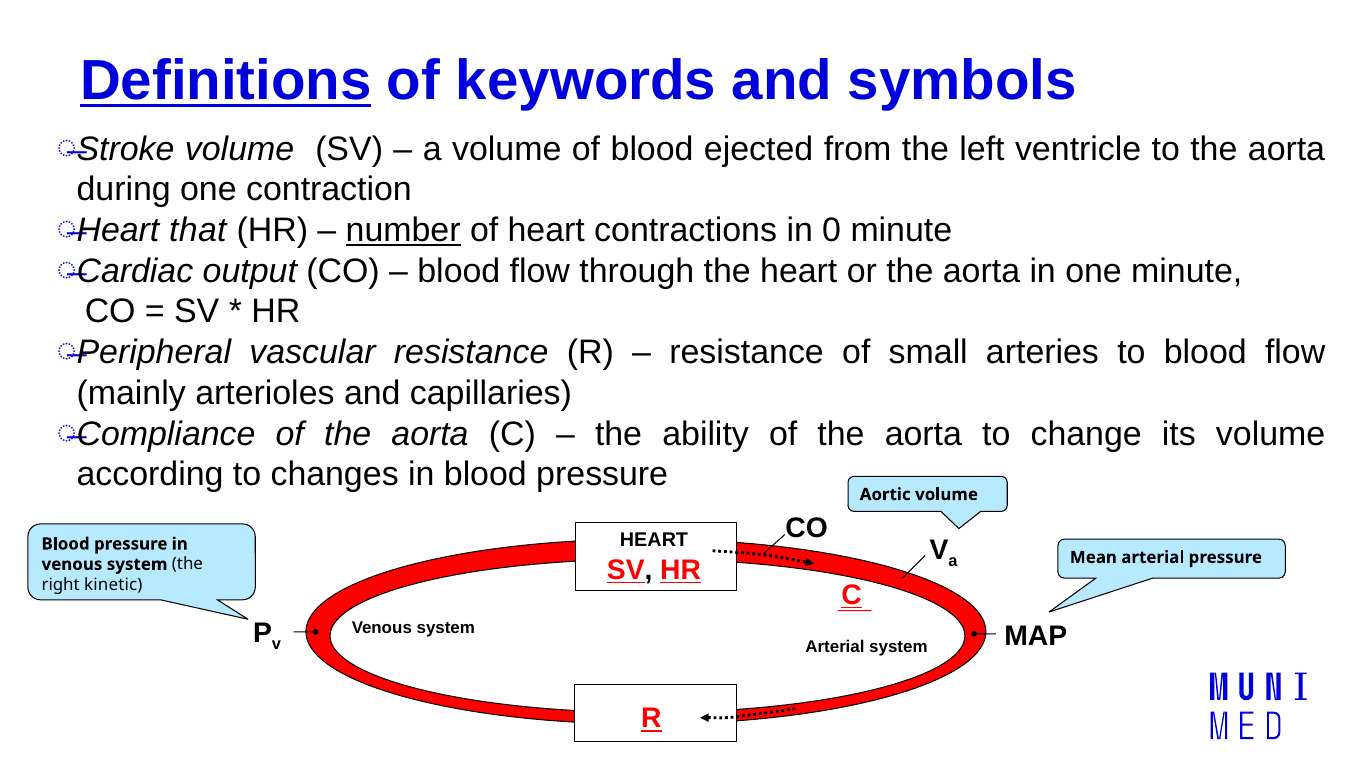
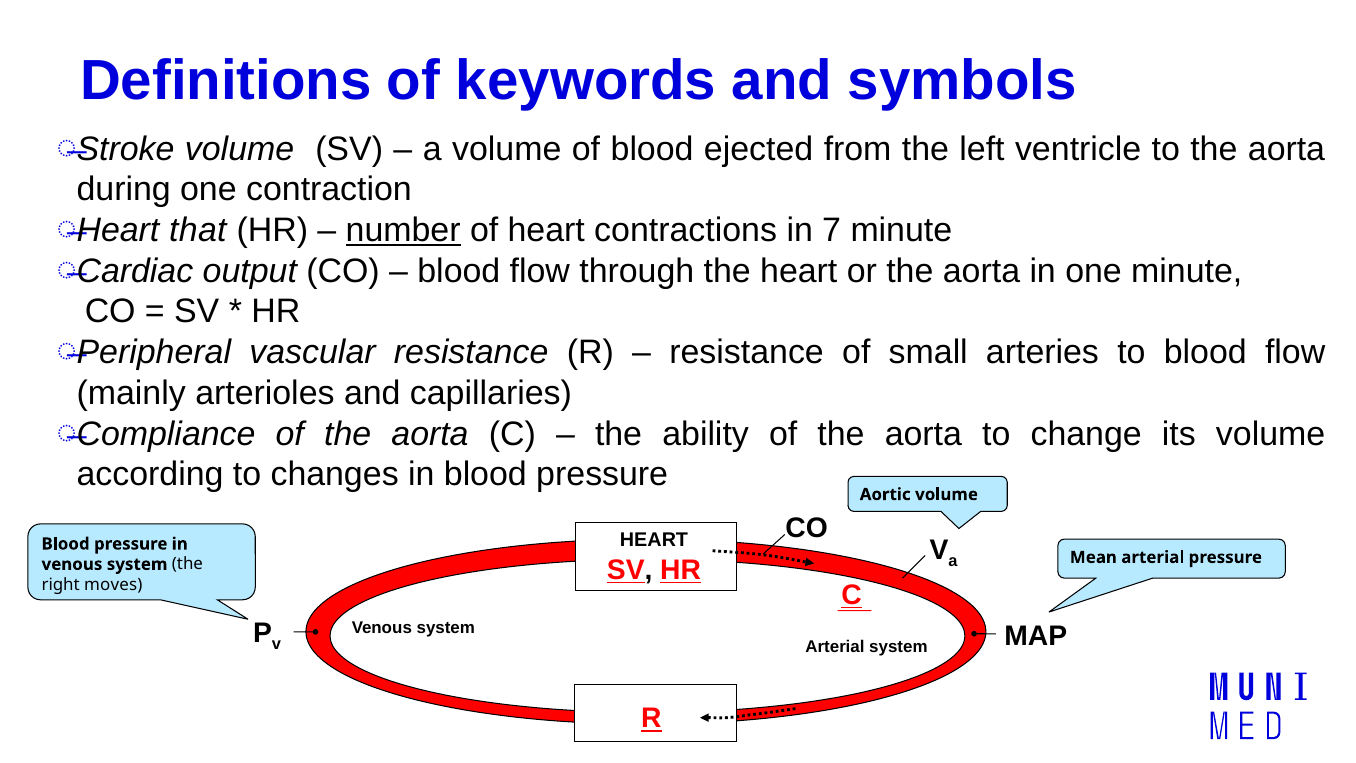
Definitions underline: present -> none (226, 81)
0: 0 -> 7 (832, 230)
kinetic: kinetic -> moves (113, 584)
